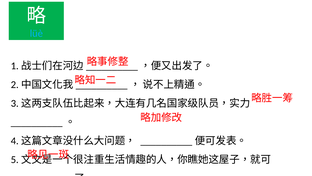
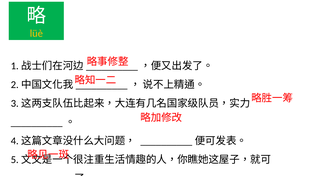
lüè colour: light blue -> yellow (36, 33)
